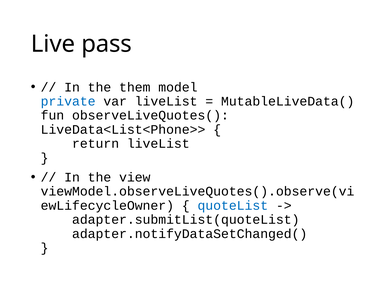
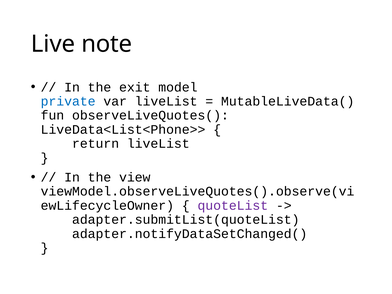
pass: pass -> note (107, 44)
them: them -> exit (135, 87)
quoteList colour: blue -> purple (233, 205)
